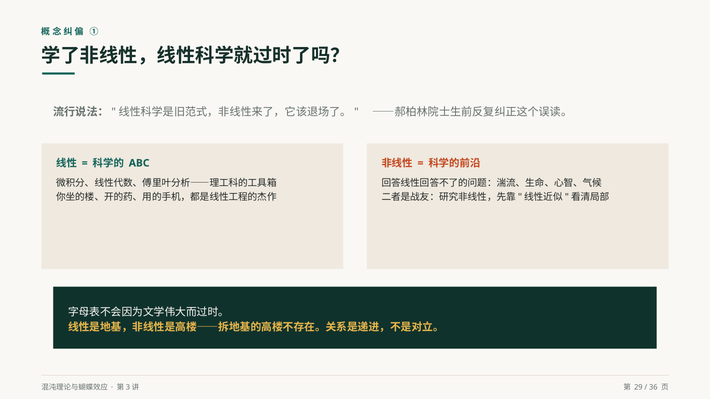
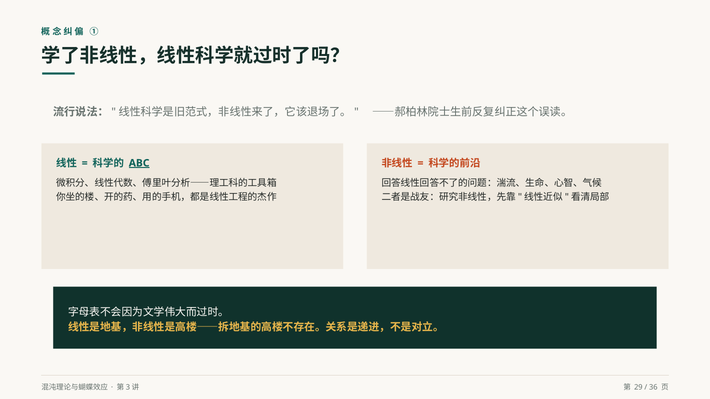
ABC underline: none -> present (139, 163)
